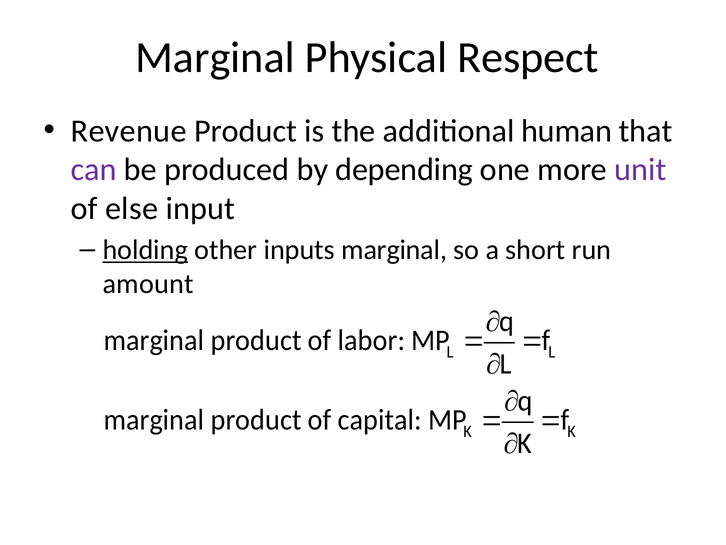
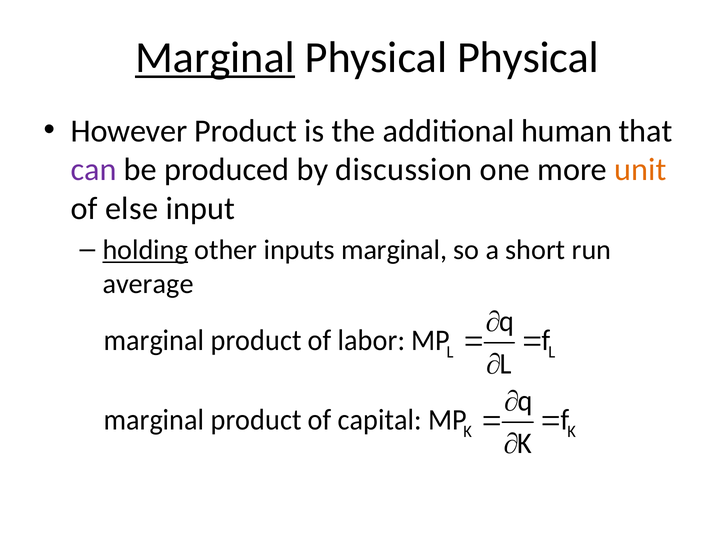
Marginal underline: none -> present (215, 58)
Physical Respect: Respect -> Physical (528, 58)
Revenue: Revenue -> However (129, 131)
depending: depending -> discussion (404, 169)
unit colour: purple -> orange (640, 169)
amount: amount -> average (148, 284)
